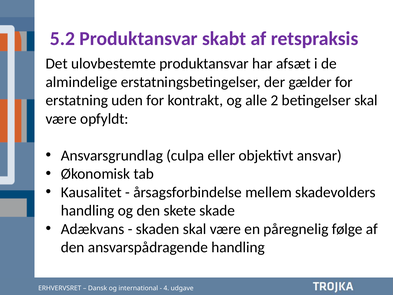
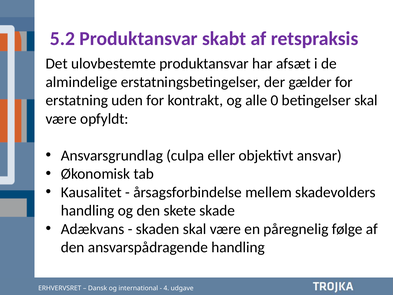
2: 2 -> 0 (274, 100)
